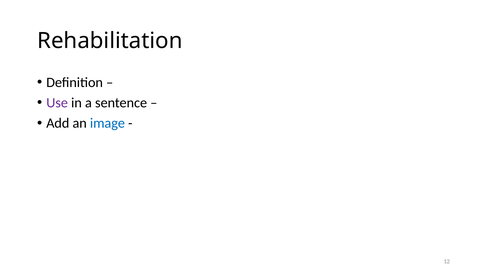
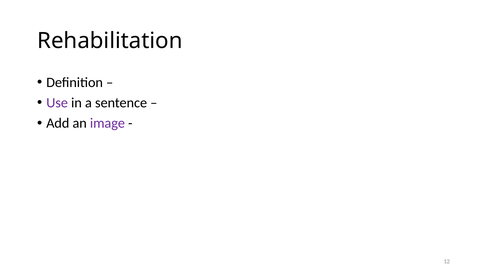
image colour: blue -> purple (107, 123)
